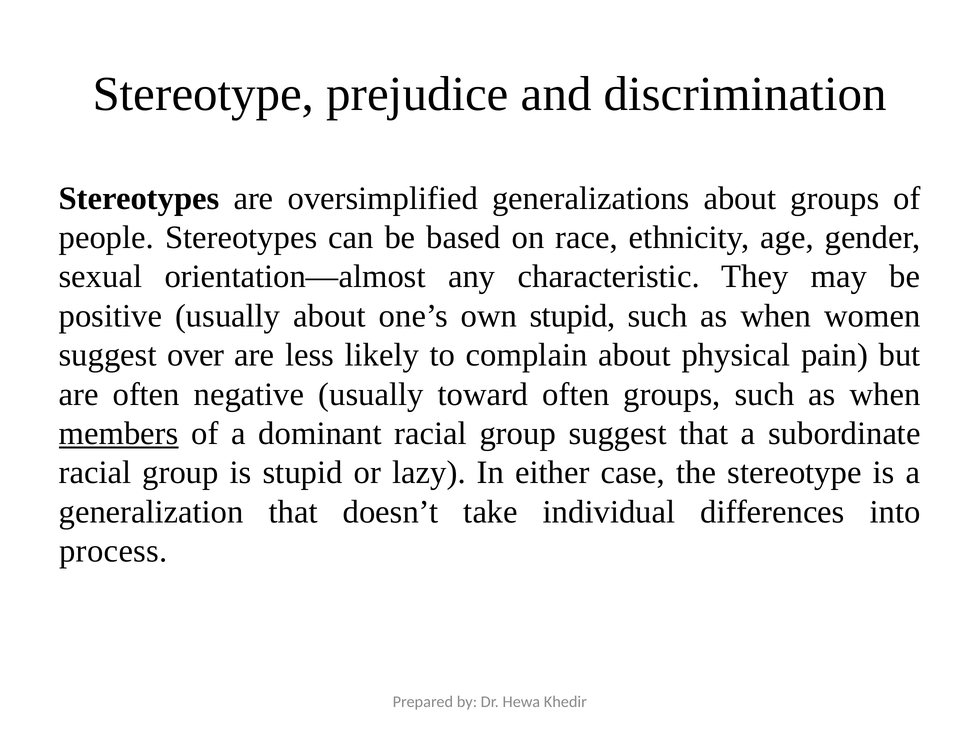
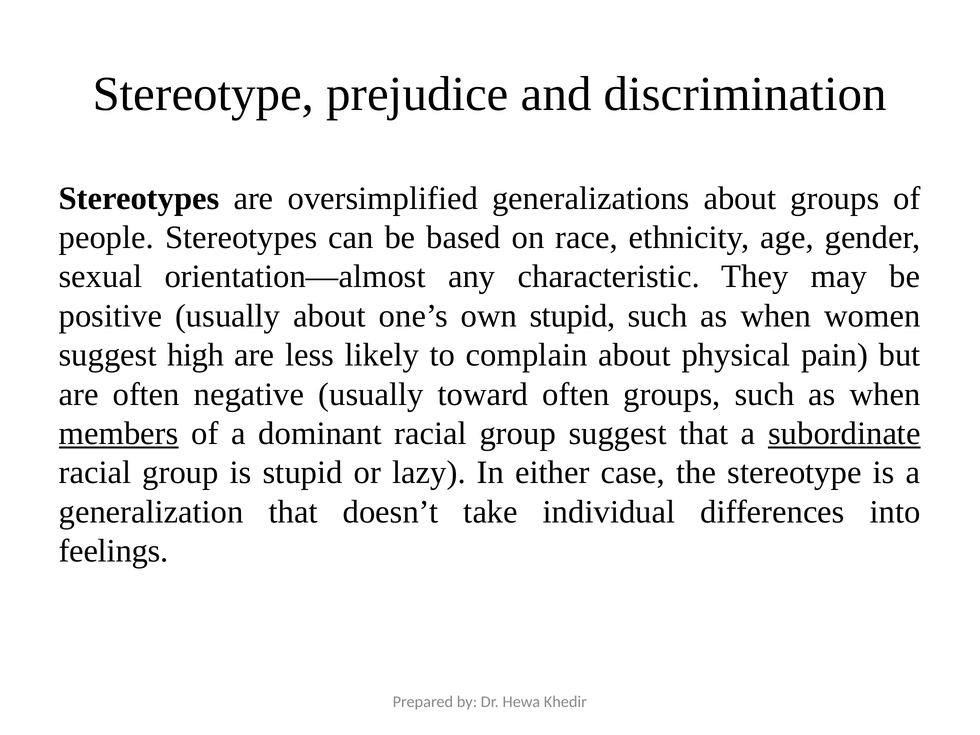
over: over -> high (196, 355)
subordinate underline: none -> present (844, 433)
process: process -> feelings (114, 551)
